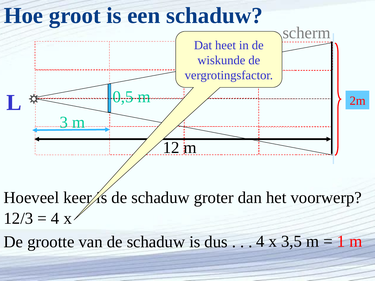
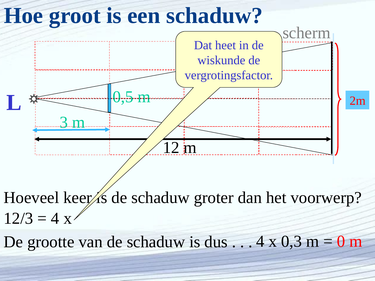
3,5: 3,5 -> 0,3 (292, 242)
1: 1 -> 0 (341, 242)
